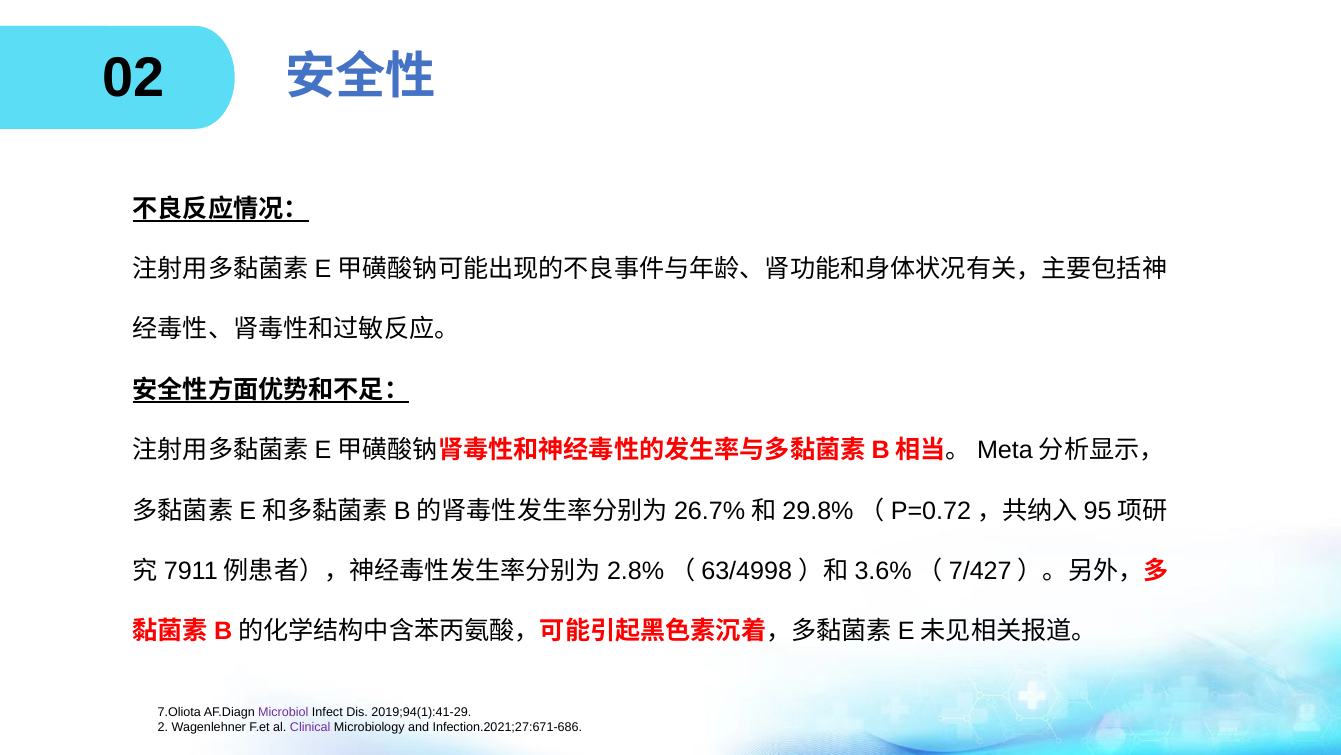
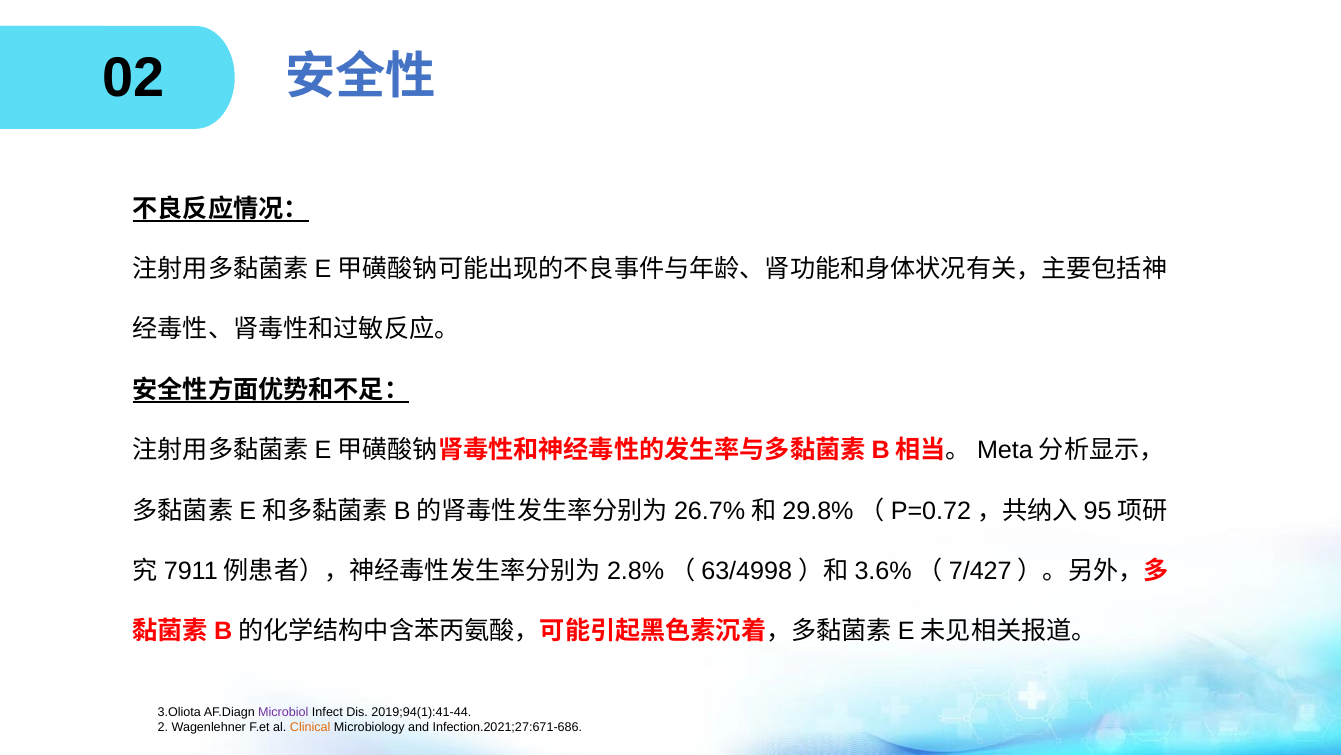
7.Oliota: 7.Oliota -> 3.Oliota (179, 712)
2019;94(1):41-29: 2019;94(1):41-29 -> 2019;94(1):41-44 (421, 712)
Clinical colour: purple -> orange (310, 727)
